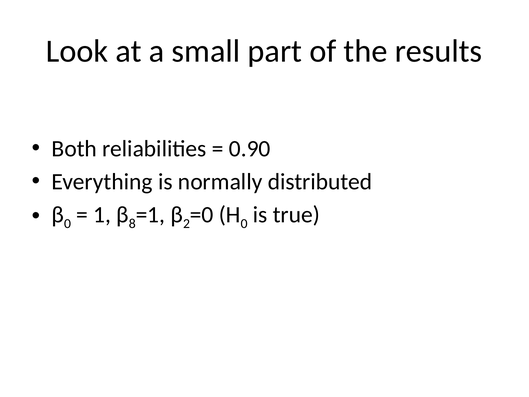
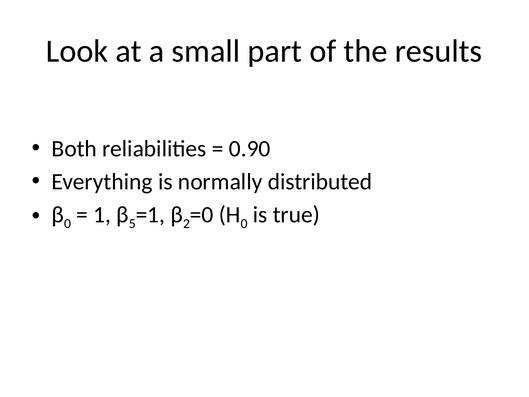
8: 8 -> 5 (132, 224)
